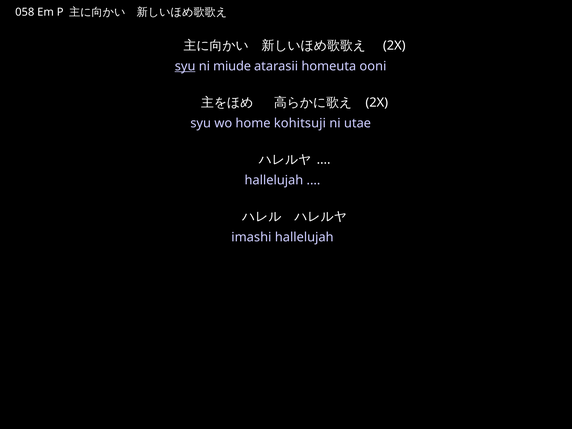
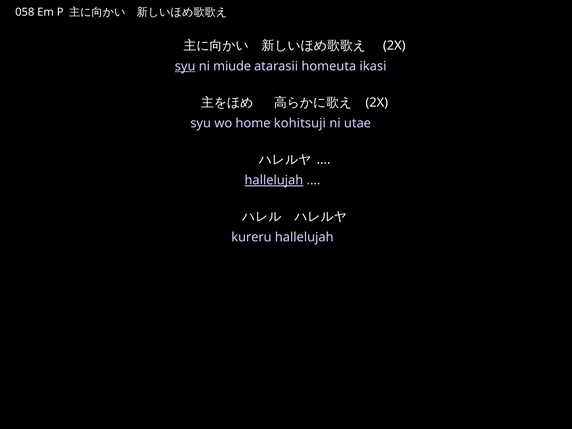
ooni: ooni -> ikasi (373, 66)
hallelujah underline: none -> present (274, 180)
imashi: imashi -> kureru (251, 237)
